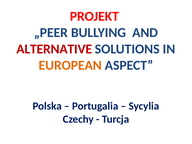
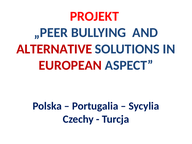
EUROPEAN colour: orange -> red (70, 65)
